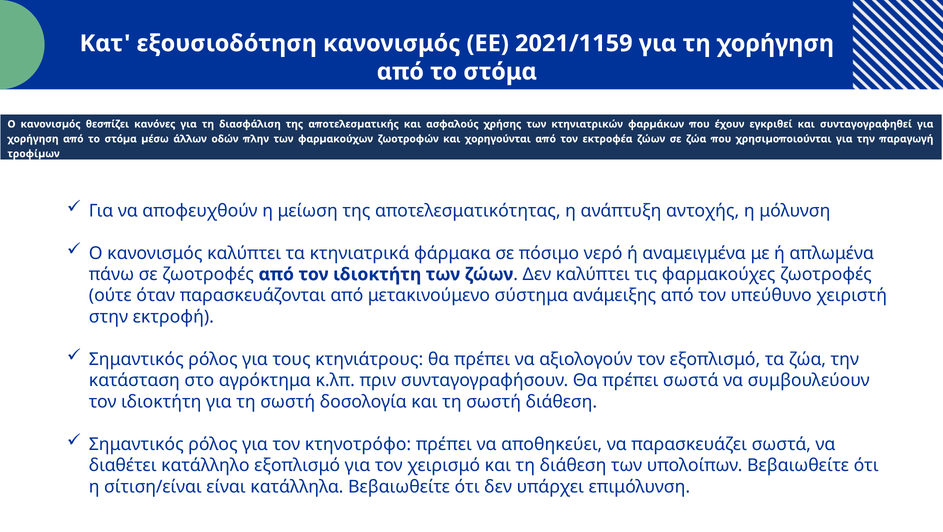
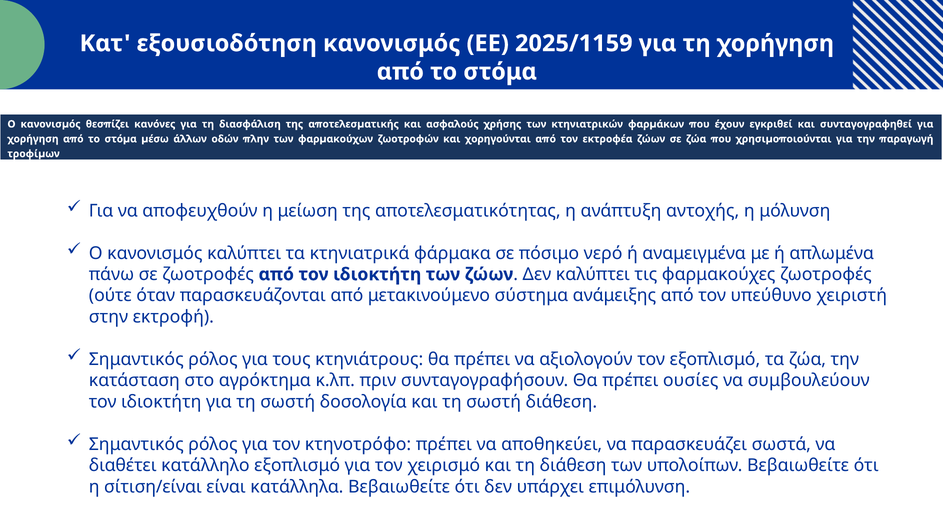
2021/1159: 2021/1159 -> 2025/1159 (574, 43)
πρέπει σωστά: σωστά -> ουσίες (691, 380)
